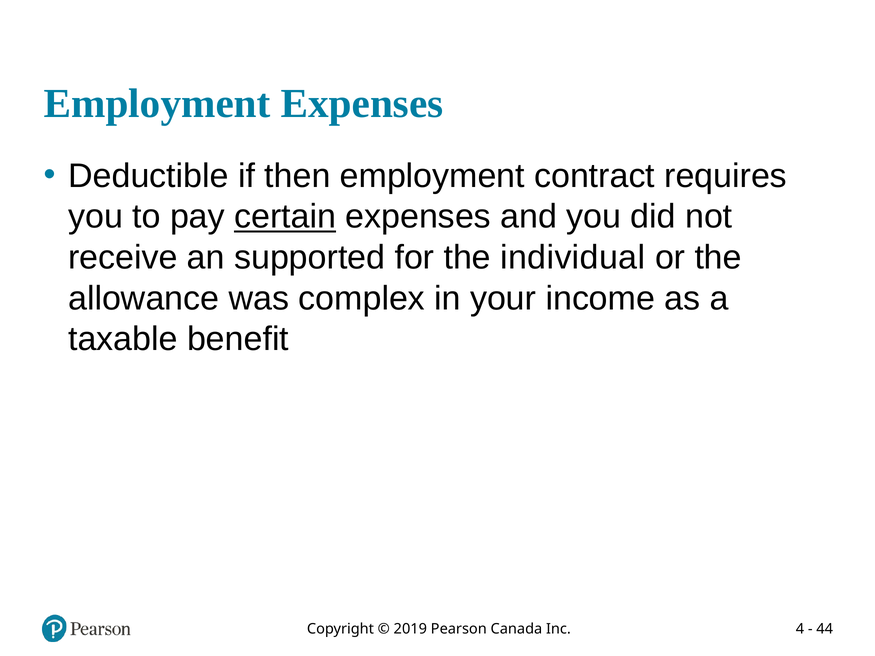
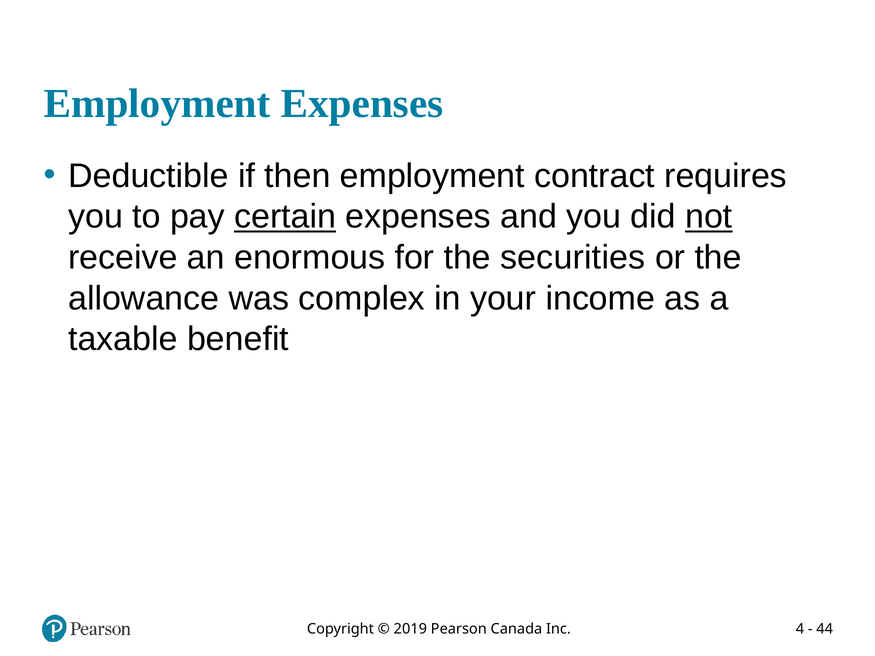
not underline: none -> present (709, 217)
supported: supported -> enormous (310, 258)
individual: individual -> securities (573, 258)
